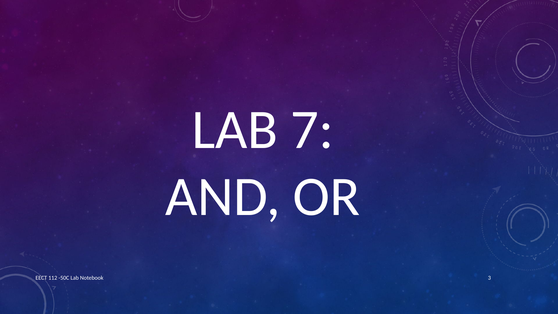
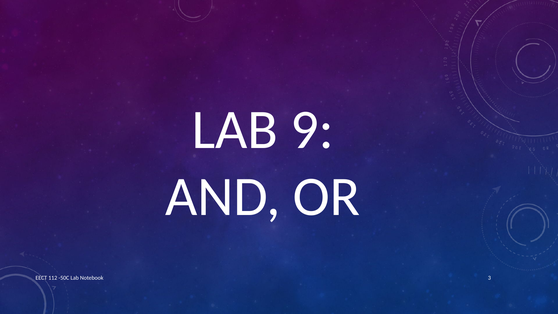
7: 7 -> 9 (312, 130)
